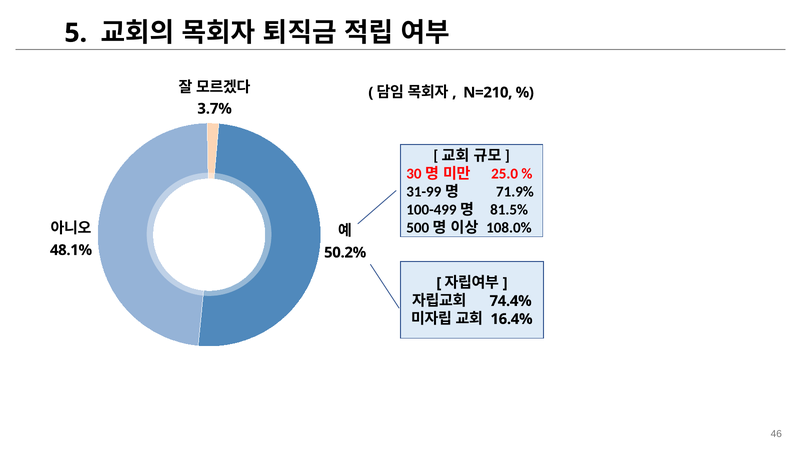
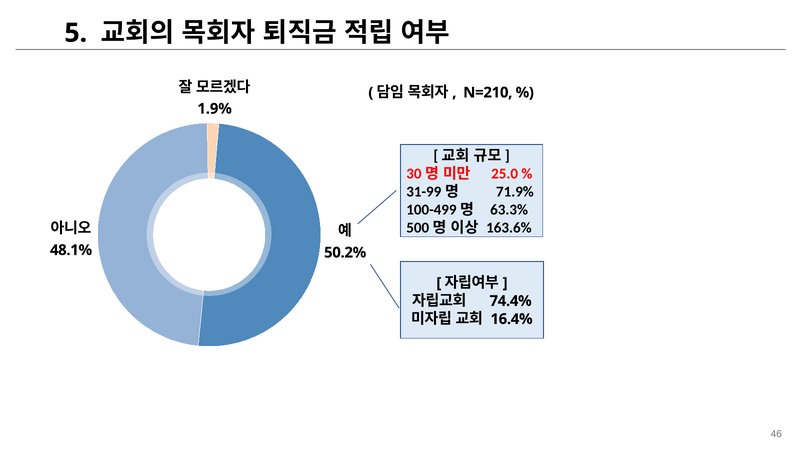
3.7%: 3.7% -> 1.9% (215, 109)
81.5%: 81.5% -> 63.3% (509, 209)
108.0%: 108.0% -> 163.6% (509, 228)
